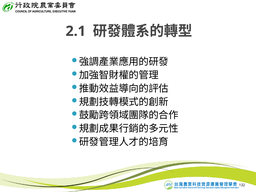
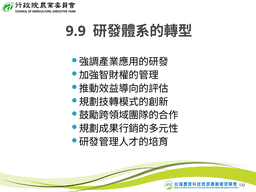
2.1: 2.1 -> 9.9 (76, 31)
